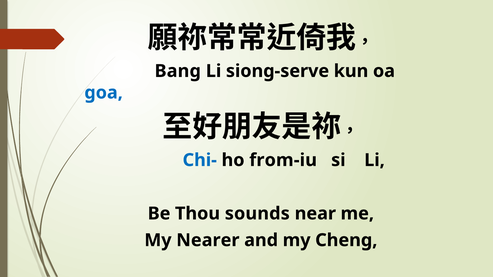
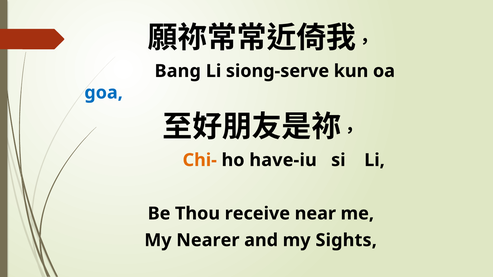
Chi- colour: blue -> orange (200, 160)
from-iu: from-iu -> have-iu (283, 160)
sounds: sounds -> receive (257, 214)
Cheng: Cheng -> Sights (346, 240)
